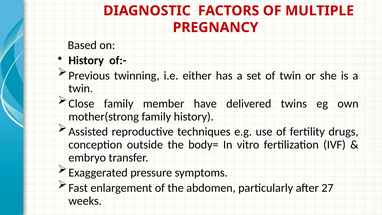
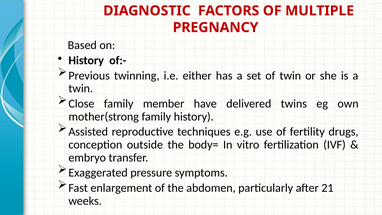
27: 27 -> 21 (327, 188)
